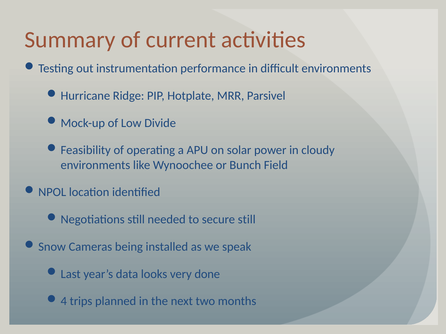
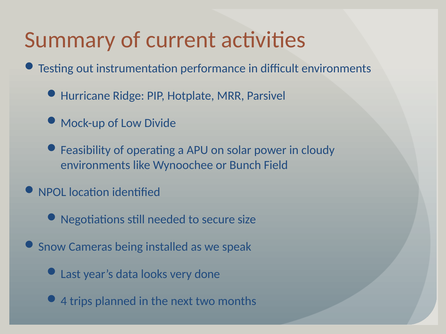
secure still: still -> size (247, 220)
